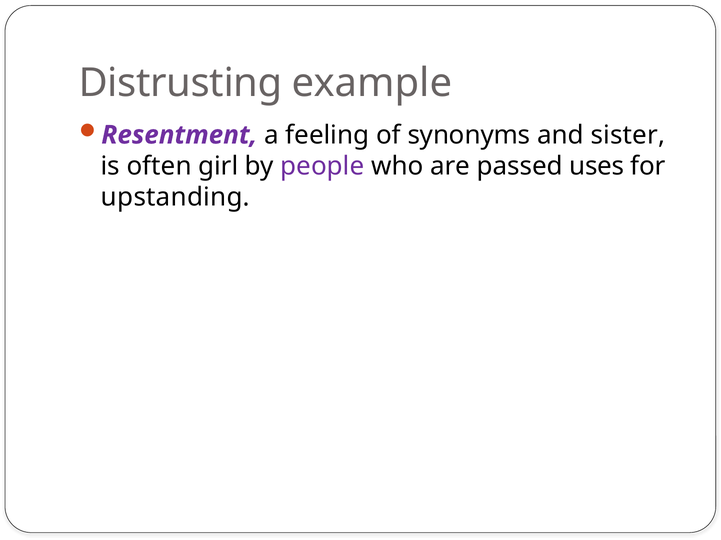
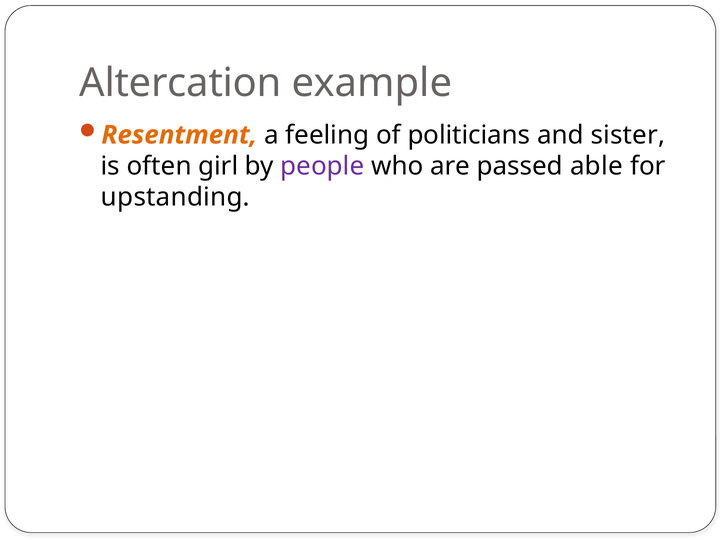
Distrusting: Distrusting -> Altercation (180, 83)
Resentment colour: purple -> orange (179, 135)
synonyms: synonyms -> politicians (469, 135)
uses: uses -> able (596, 166)
